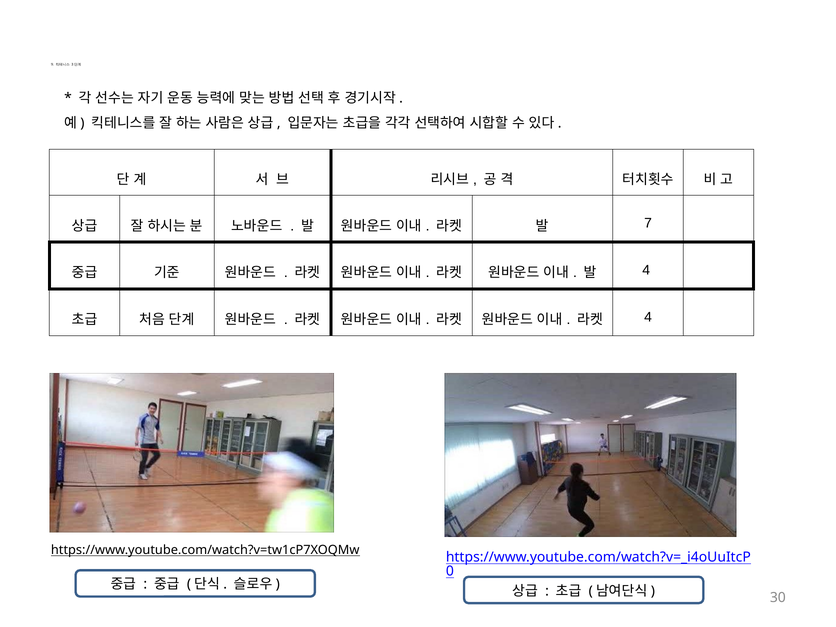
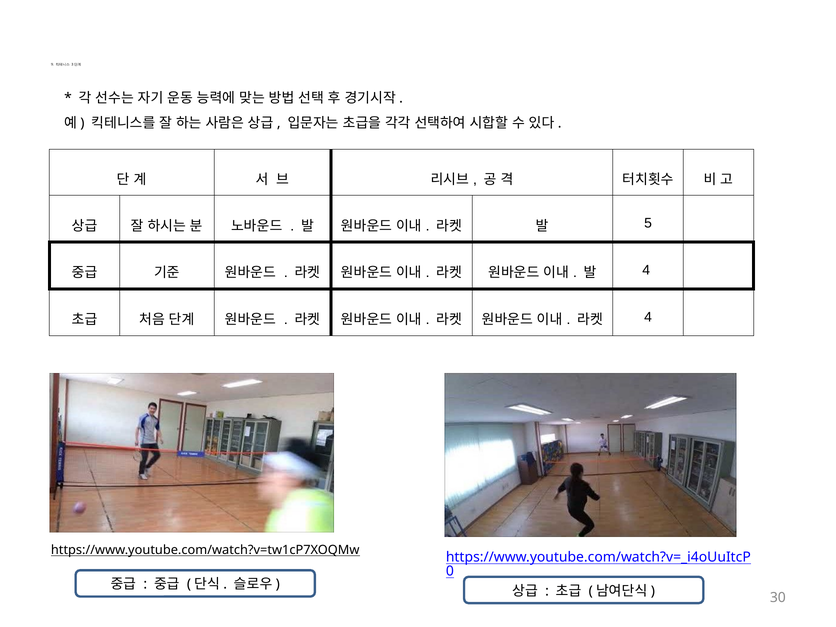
7: 7 -> 5 (648, 223)
